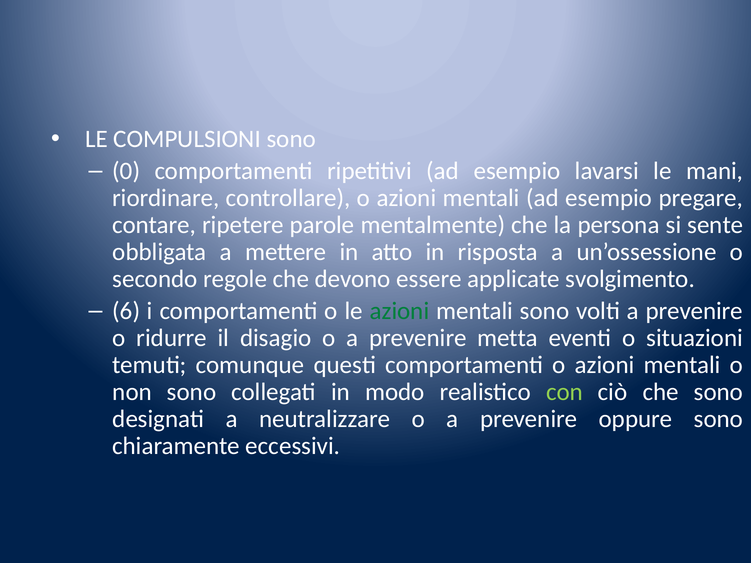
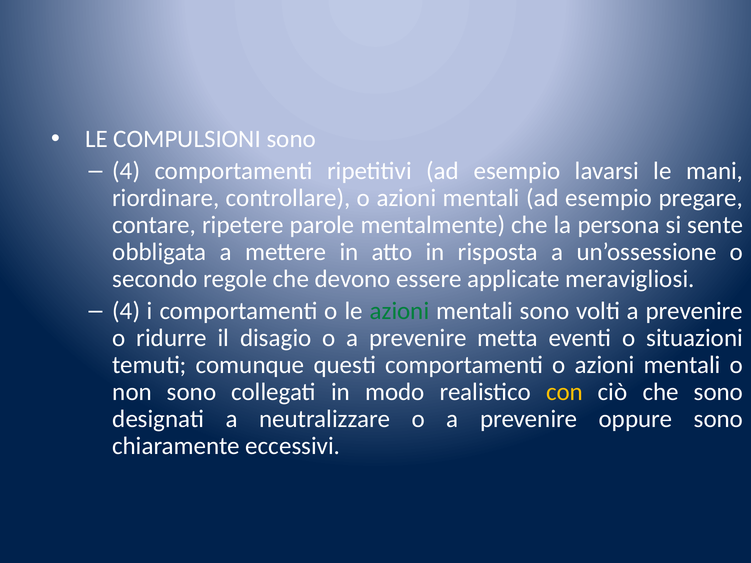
0: 0 -> 4 (126, 171)
svolgimento: svolgimento -> meravigliosi (630, 279)
6: 6 -> 4 (126, 311)
con colour: light green -> yellow (564, 392)
